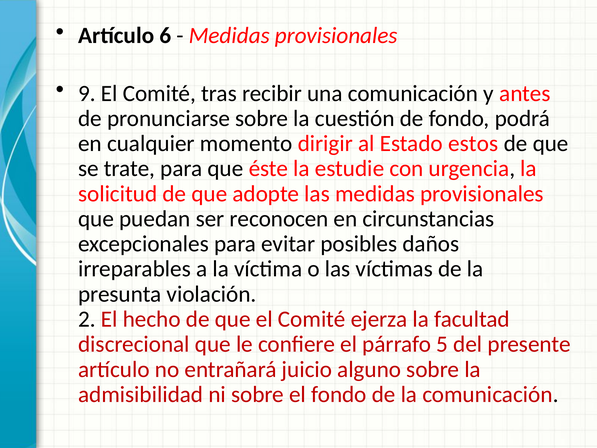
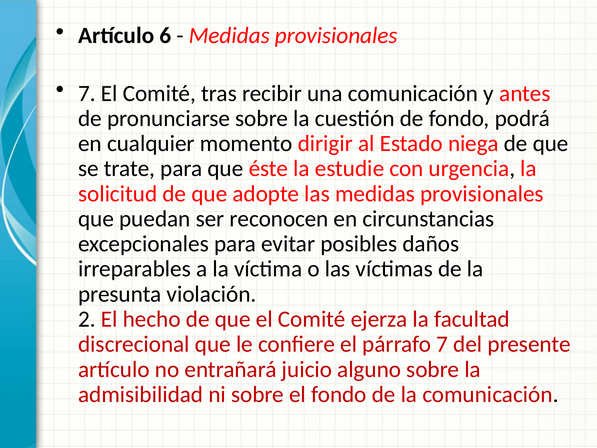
9: 9 -> 7 (87, 93)
estos: estos -> niega (473, 143)
párrafo 5: 5 -> 7 (442, 344)
